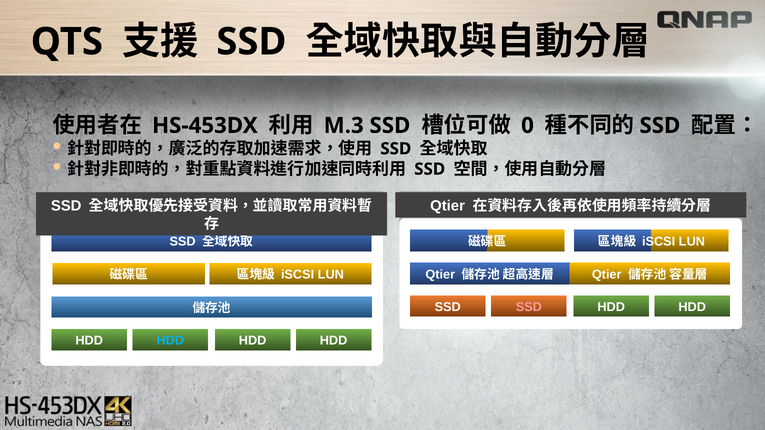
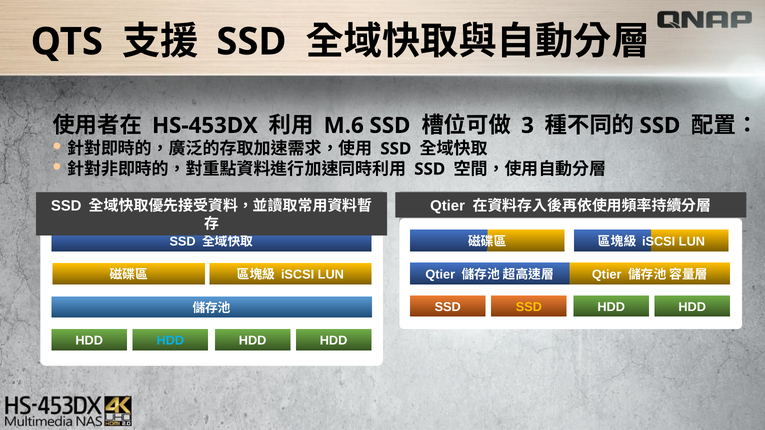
M.3: M.3 -> M.6 (344, 126)
0: 0 -> 3 (527, 126)
SSD colour: pink -> yellow (529, 307)
